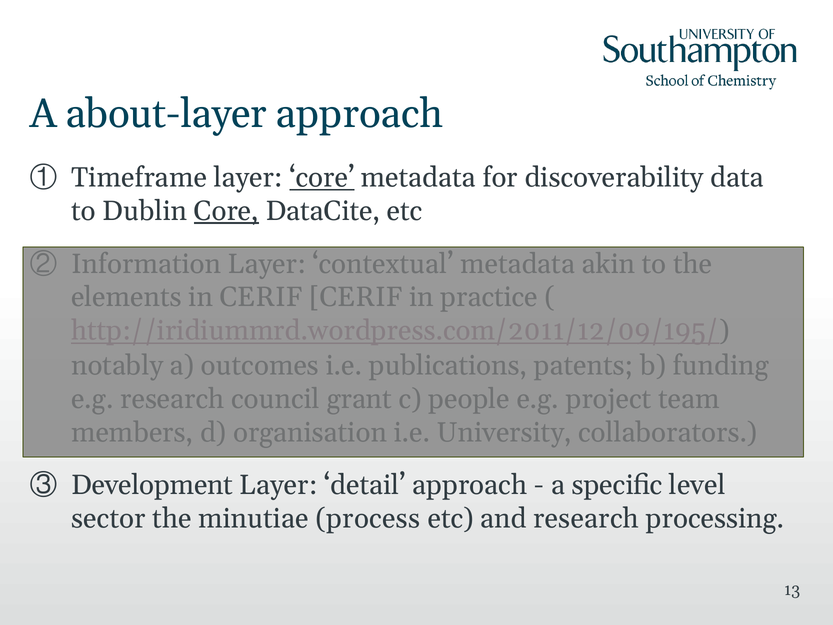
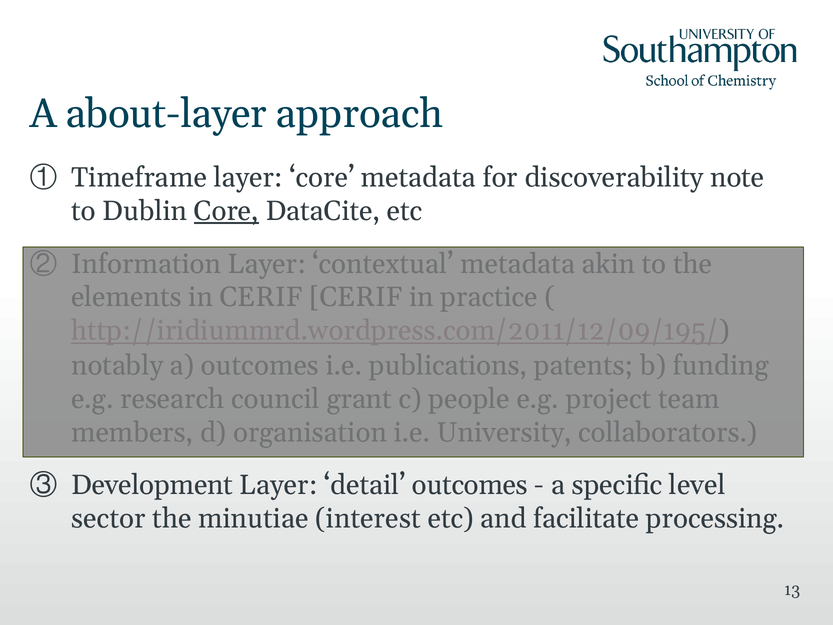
core underline: present -> none (322, 178)
data: data -> note (737, 178)
detail approach: approach -> outcomes (470, 485)
process: process -> interest (368, 518)
and research: research -> facilitate (586, 518)
